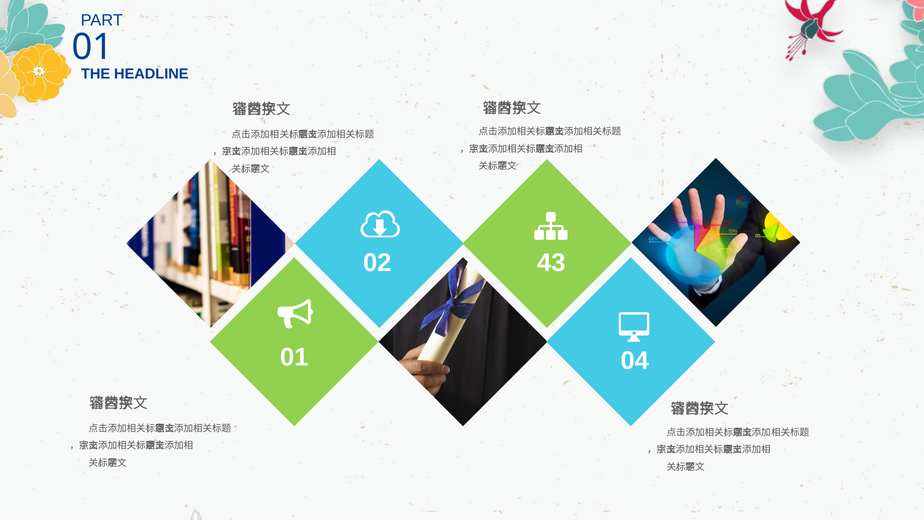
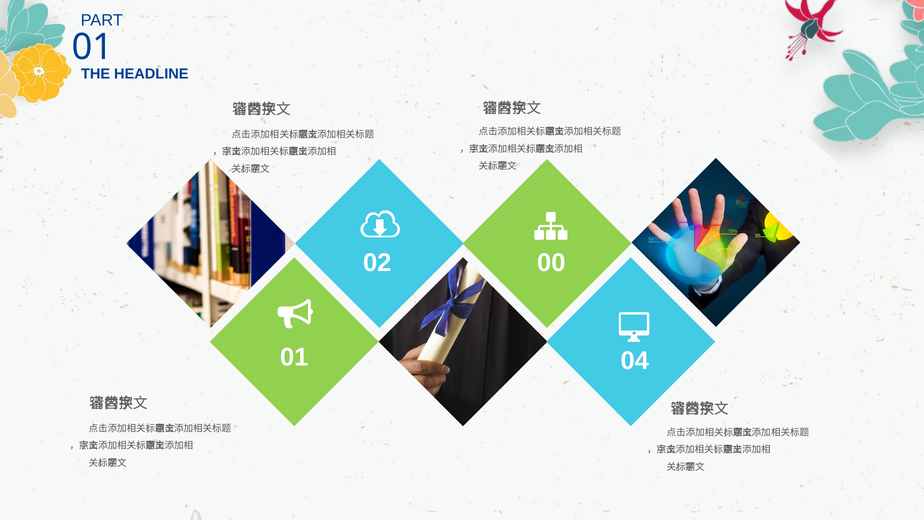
43: 43 -> 00 (551, 263)
